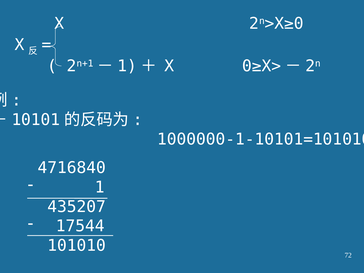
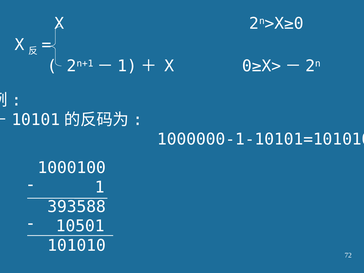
4716840: 4716840 -> 1000100 (72, 168)
435207: 435207 -> 393588 (77, 207)
17544: 17544 -> 10501 (80, 226)
